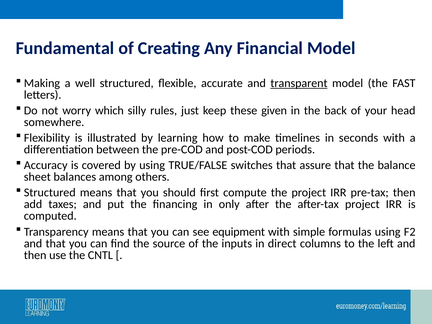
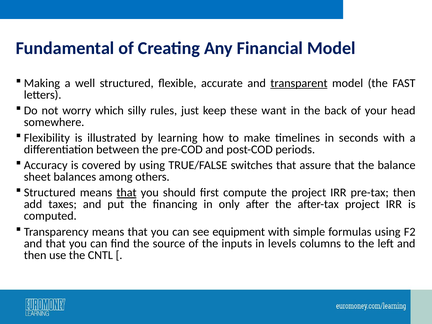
given: given -> want (274, 111)
that underline: none -> present (127, 193)
direct: direct -> levels (282, 243)
